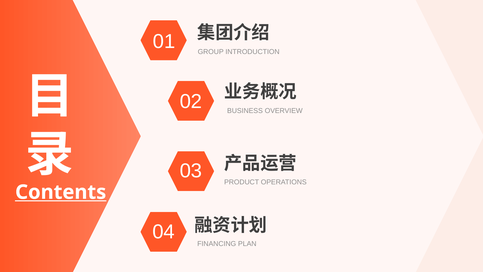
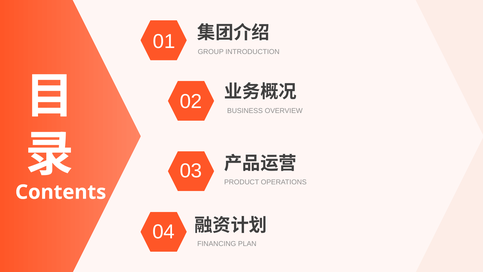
Contents underline: present -> none (61, 192)
